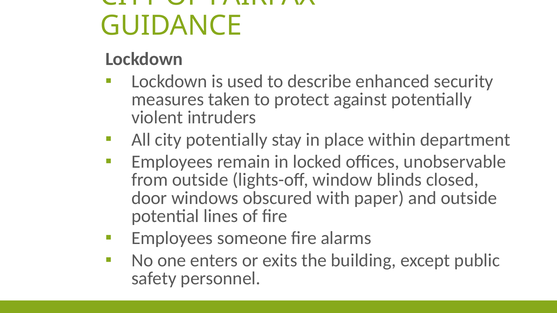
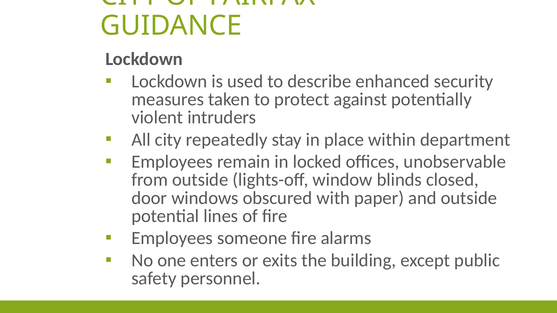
city potentially: potentially -> repeatedly (227, 140)
